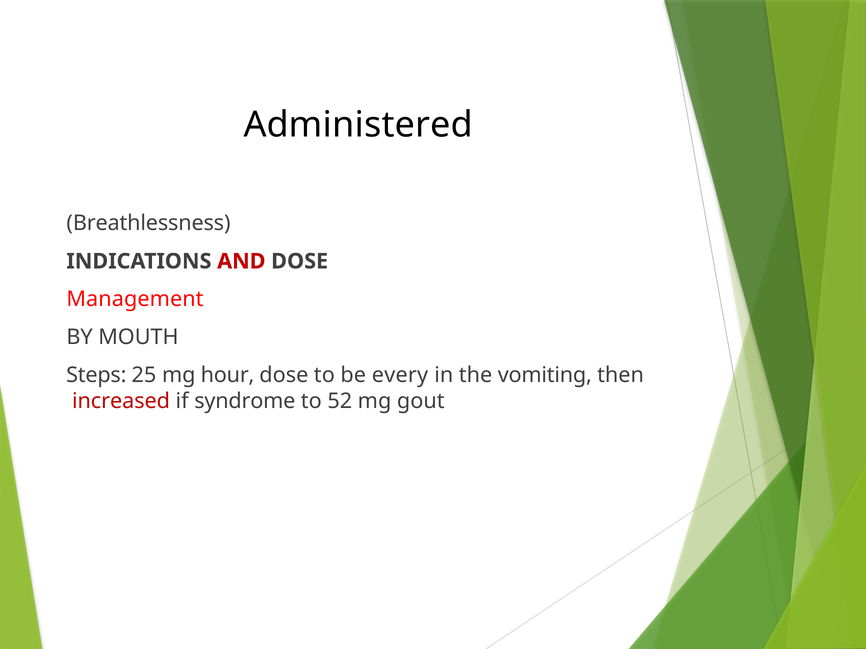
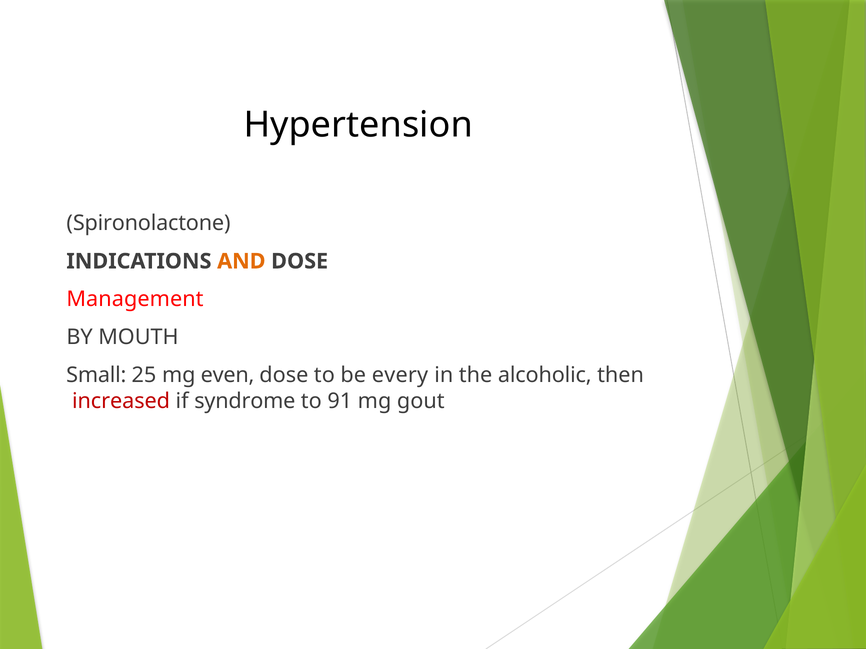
Administered: Administered -> Hypertension (358, 125)
Breathlessness: Breathlessness -> Spironolactone (149, 223)
AND colour: red -> orange (241, 261)
Steps: Steps -> Small (96, 376)
hour: hour -> even (228, 376)
vomiting: vomiting -> alcoholic (545, 376)
52: 52 -> 91 (340, 402)
